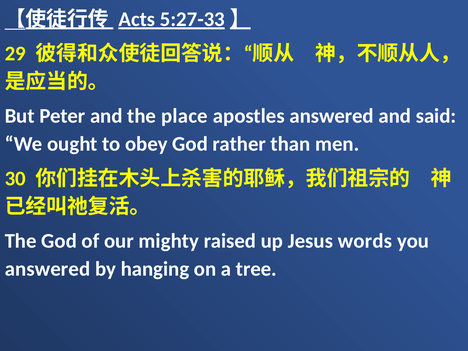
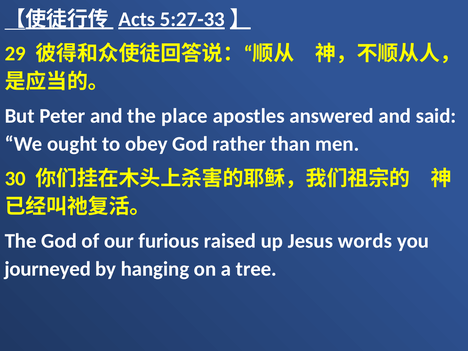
mighty: mighty -> furious (169, 241)
answered: answered -> journeyed (48, 269)
